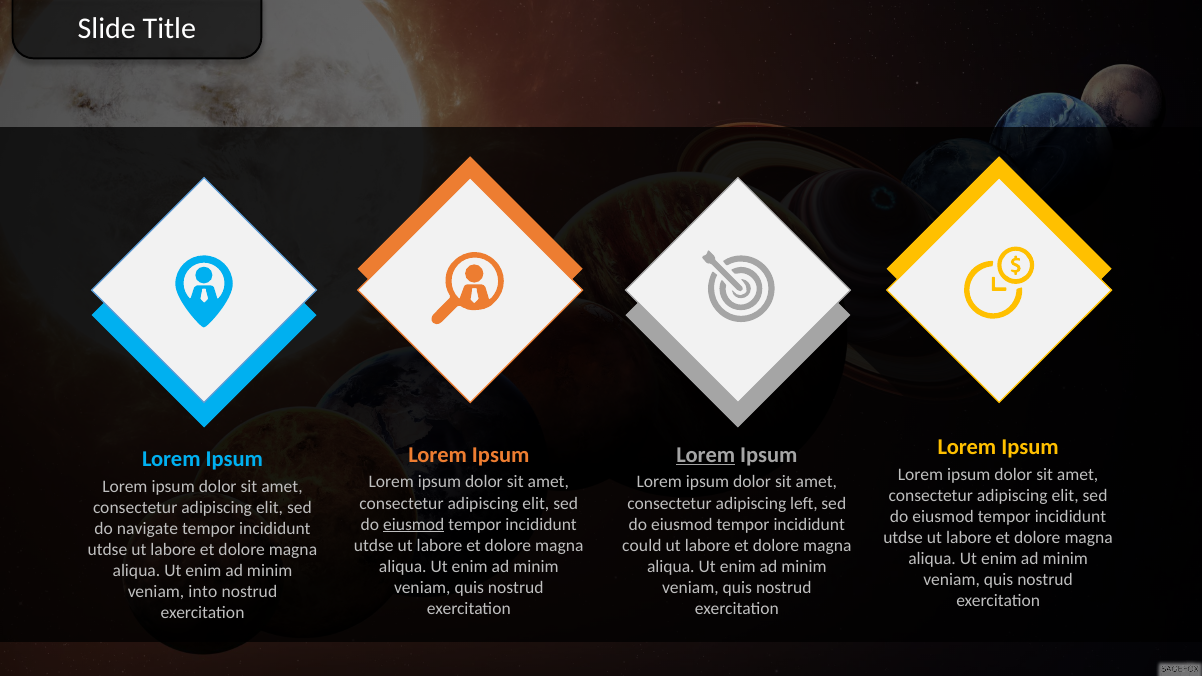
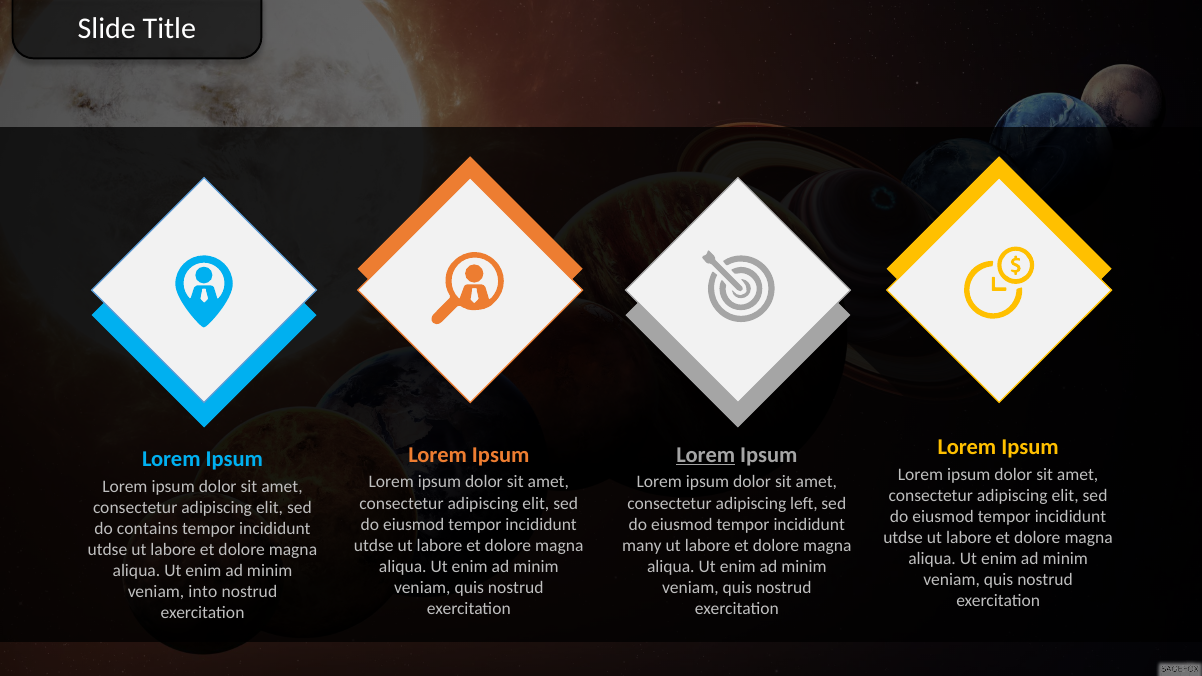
eiusmod underline: present -> none (414, 524)
navigate: navigate -> contains (147, 529)
could: could -> many (642, 545)
